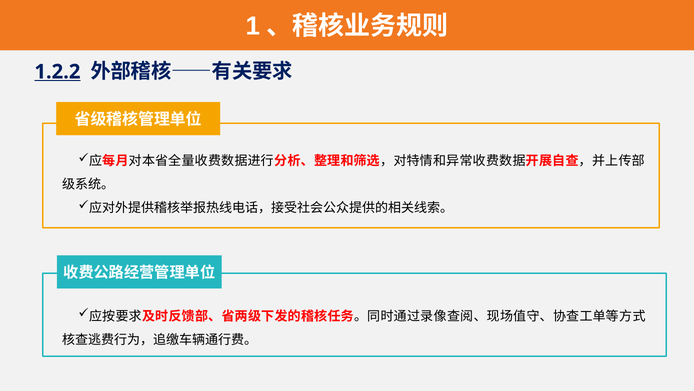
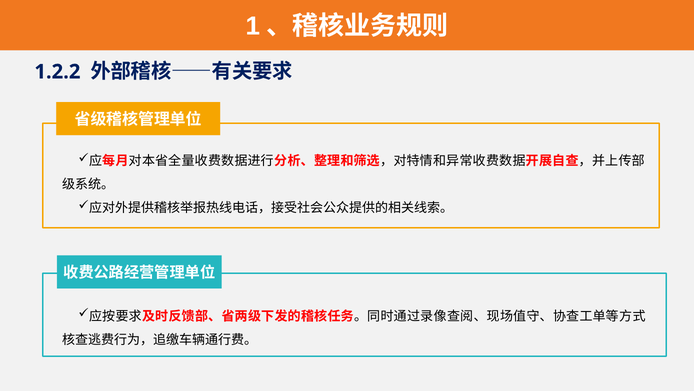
1.2.2 underline: present -> none (57, 72)
